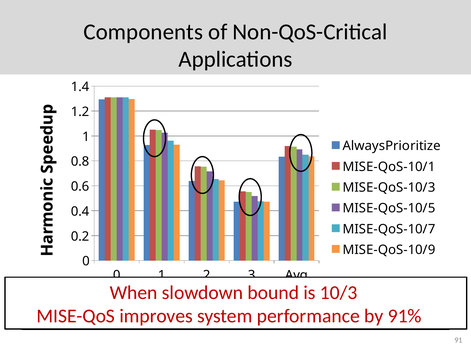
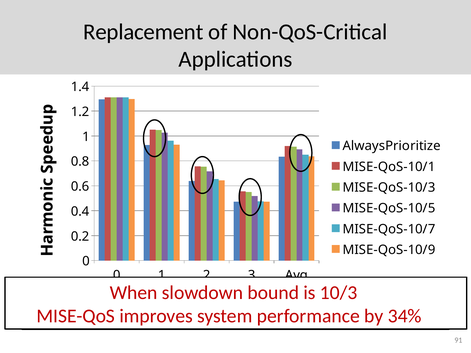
Components: Components -> Replacement (143, 32)
91%: 91% -> 34% (405, 316)
